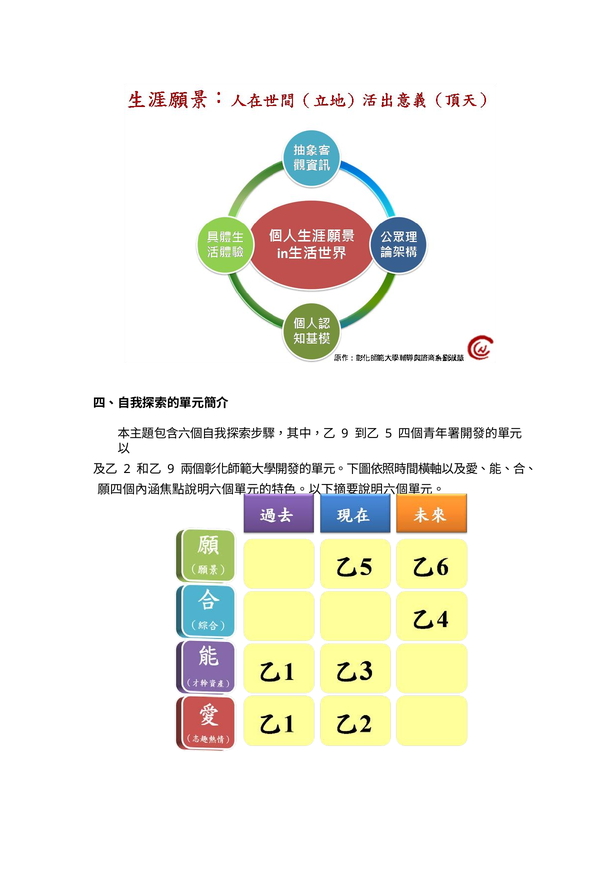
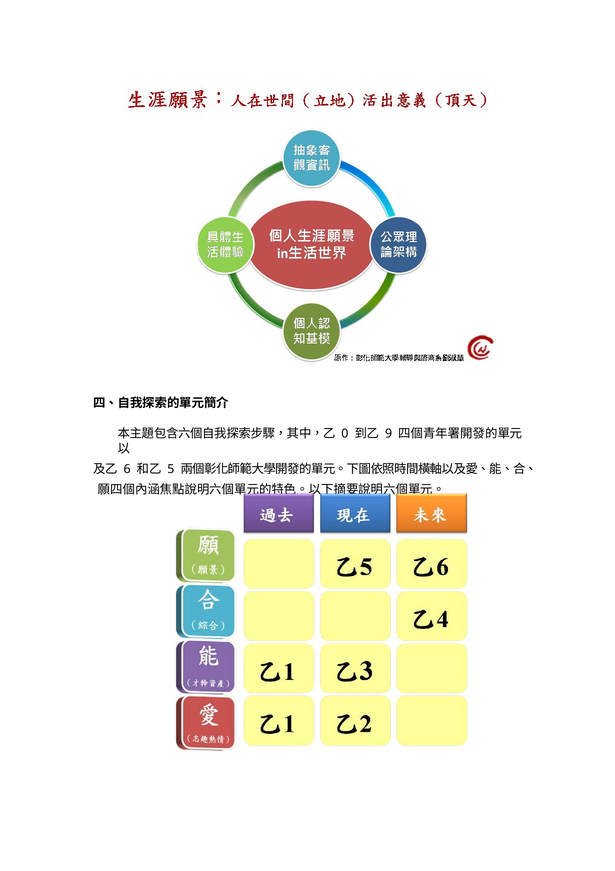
9: 9 -> 0 (345, 434)
5: 5 -> 9 (389, 434)
2: 2 -> 6 (127, 469)
9: 9 -> 5 (171, 469)
